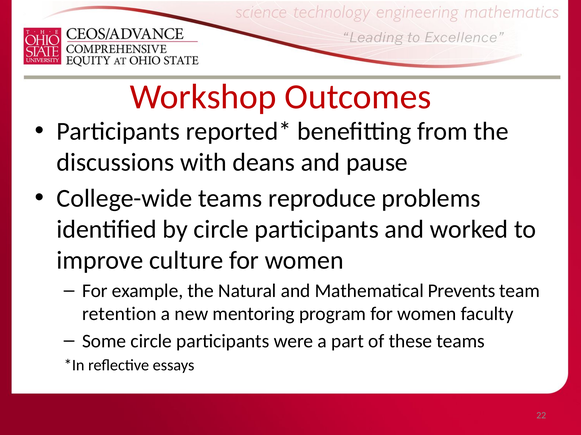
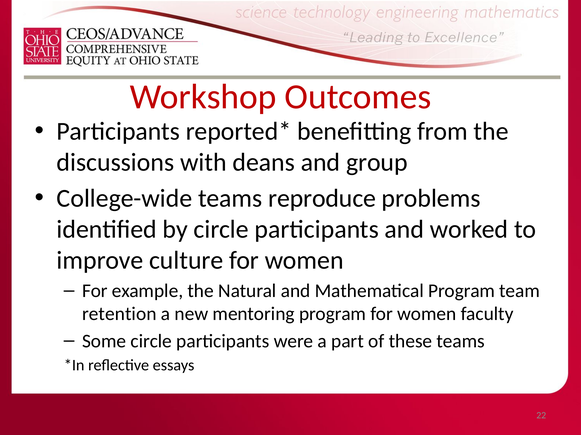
pause: pause -> group (377, 163)
Mathematical Prevents: Prevents -> Program (462, 291)
